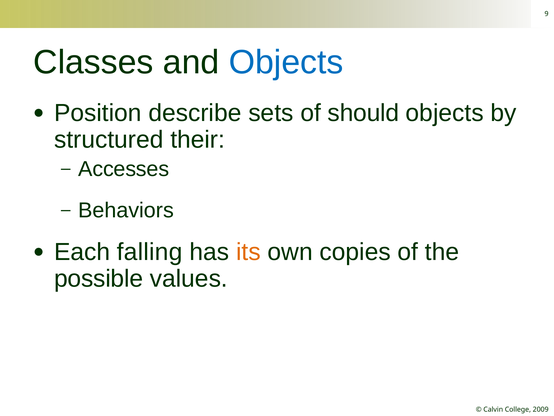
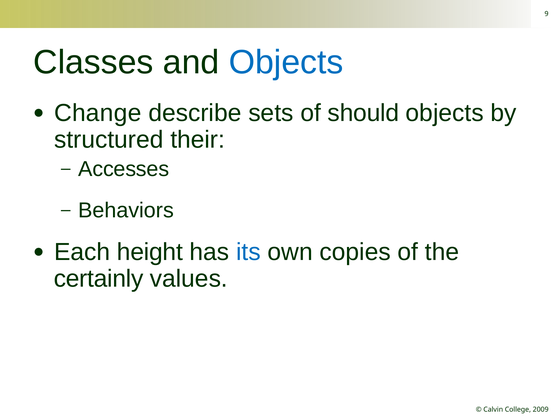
Position: Position -> Change (98, 113)
falling: falling -> height (150, 252)
its colour: orange -> blue (248, 252)
possible: possible -> certainly (99, 278)
